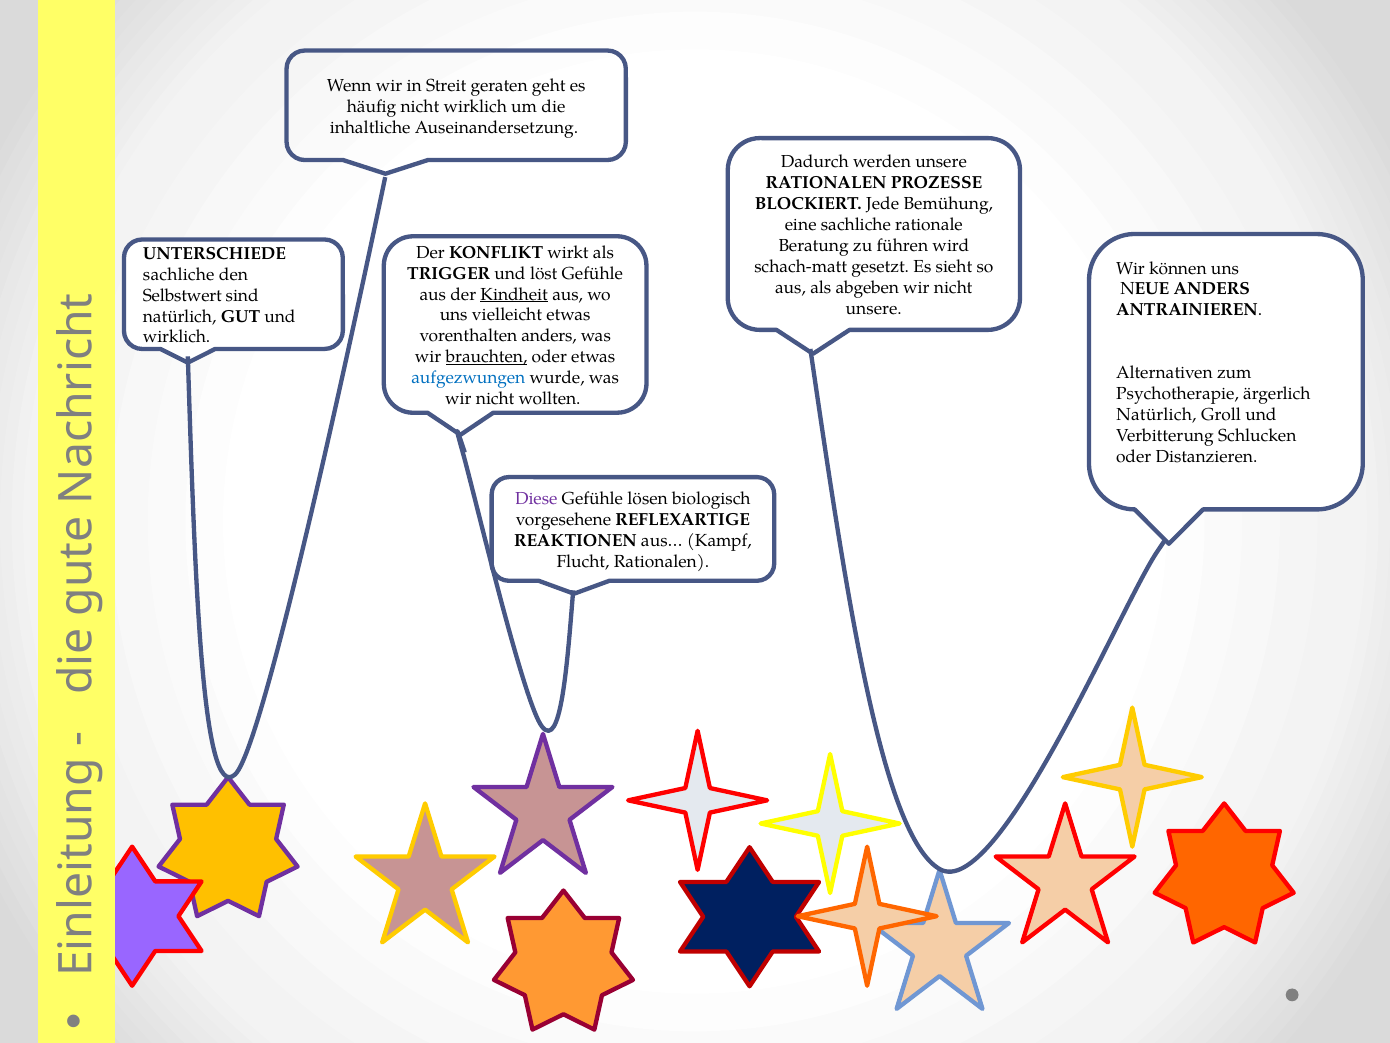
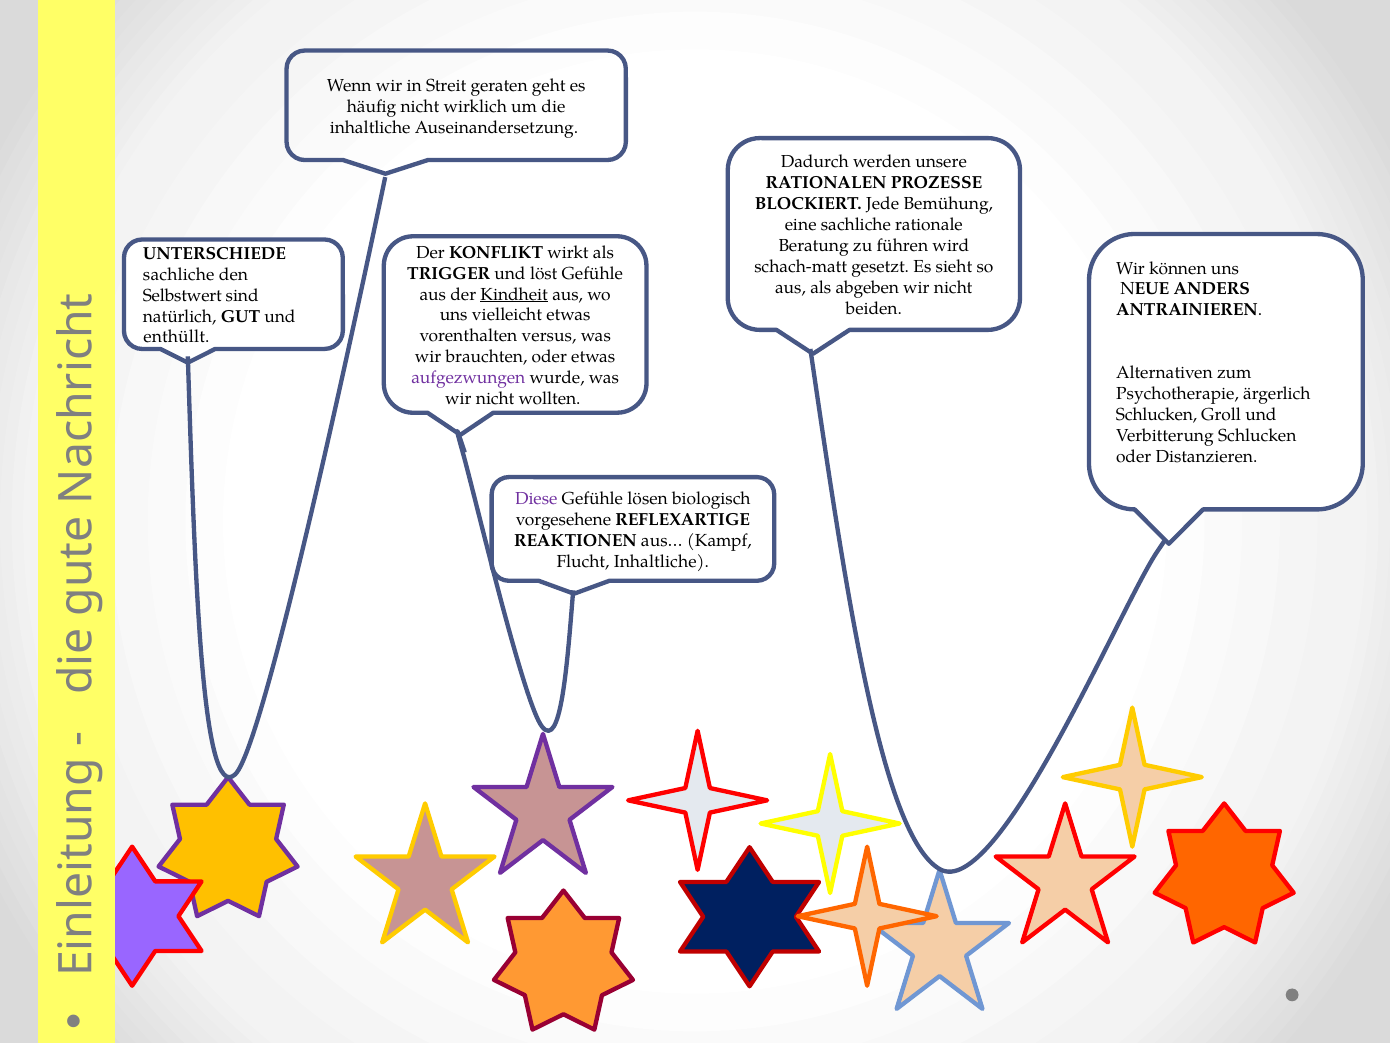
unsere: unsere -> beiden (874, 308)
vorenthalten anders: anders -> versus (549, 336)
wirklich: wirklich -> enthüllt (176, 337)
brauchten underline: present -> none (486, 357)
aufgezwungen colour: blue -> purple (468, 378)
Natürlich: Natürlich -> Schlucken (1157, 415)
Flucht Rationalen: Rationalen -> Inhaltliche (661, 561)
